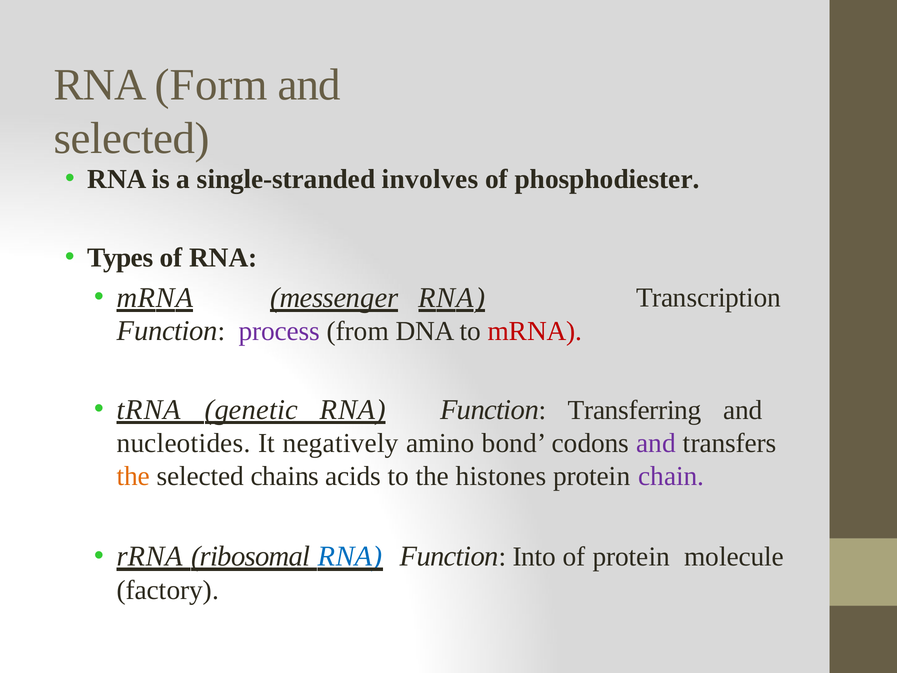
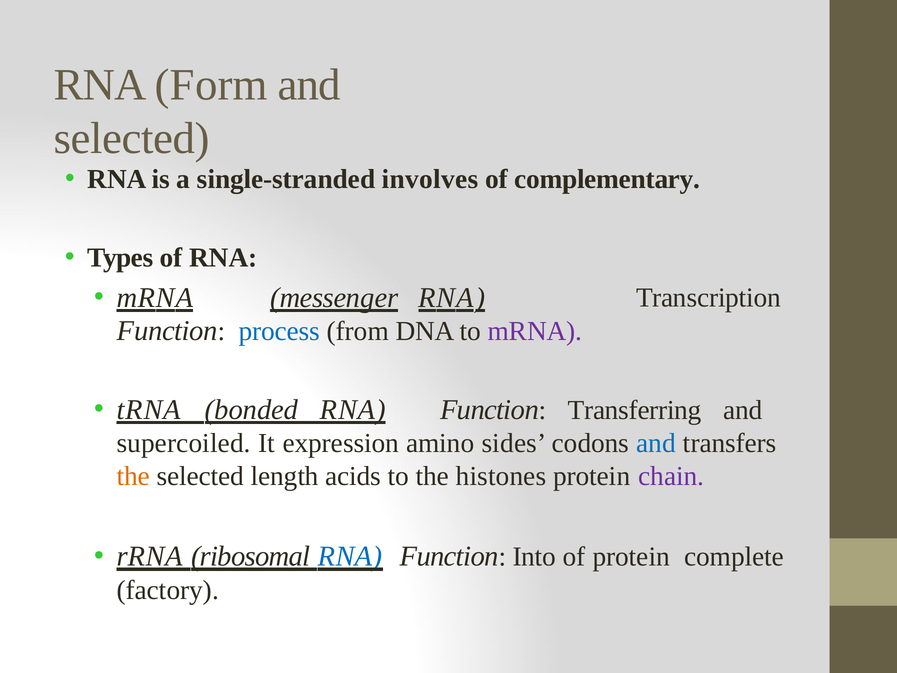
phosphodiester: phosphodiester -> complementary (607, 179)
process colour: purple -> blue (279, 331)
mRNA colour: red -> purple (535, 331)
genetic: genetic -> bonded (252, 410)
nucleotides: nucleotides -> supercoiled (184, 443)
negatively: negatively -> expression (341, 443)
bond: bond -> sides (514, 443)
and colour: purple -> blue (656, 443)
chains: chains -> length (285, 476)
molecule: molecule -> complete (734, 557)
